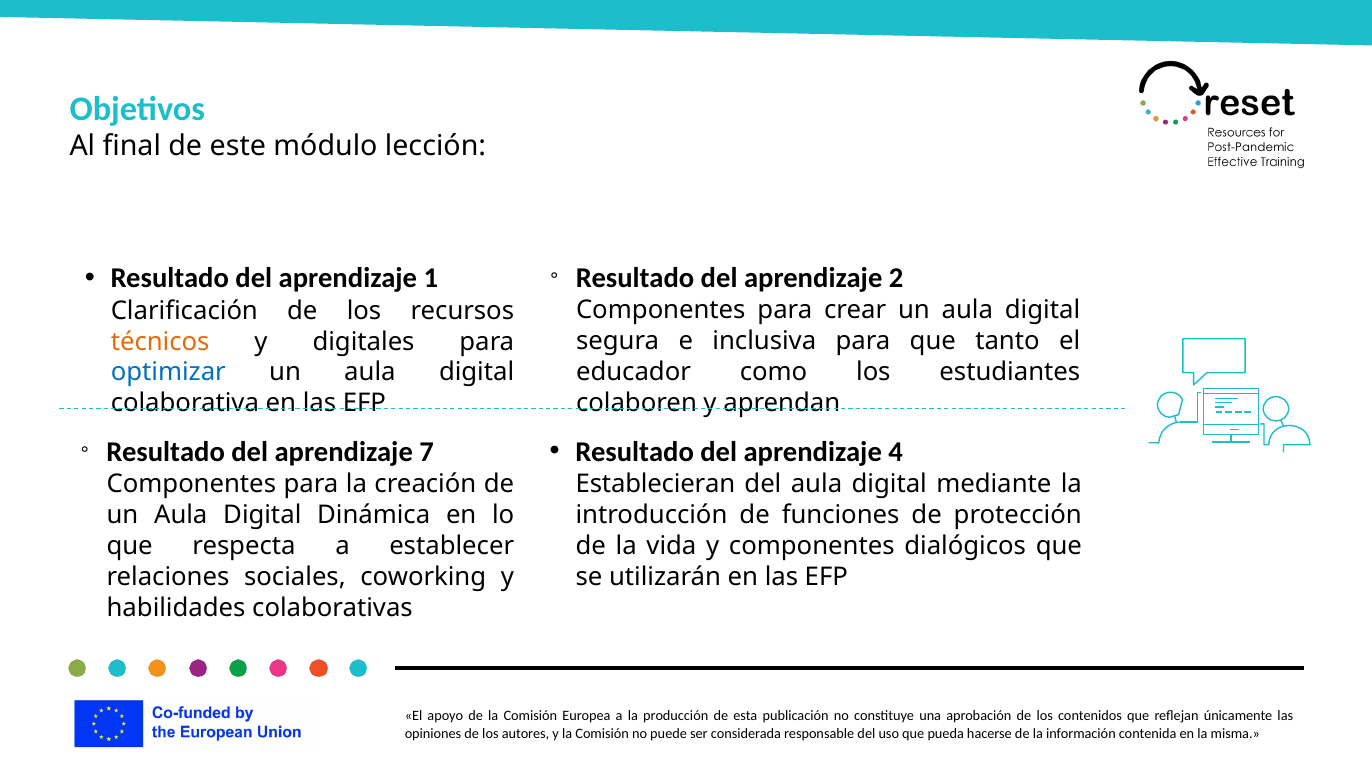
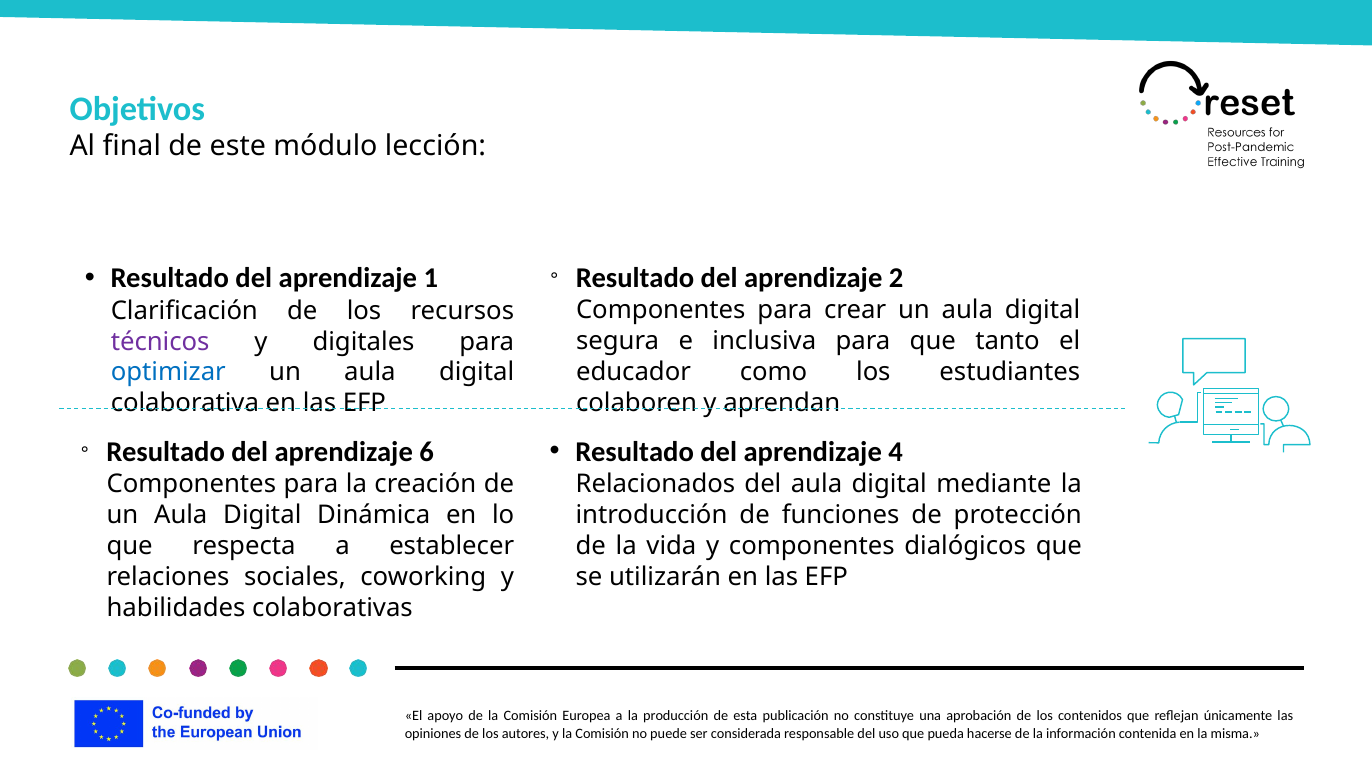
técnicos colour: orange -> purple (160, 341)
7: 7 -> 6 (427, 452)
Establecieran: Establecieran -> Relacionados (655, 484)
